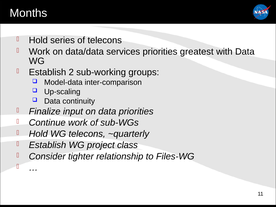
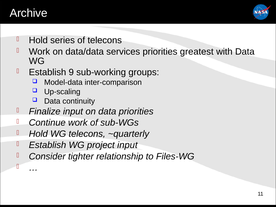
Months: Months -> Archive (29, 13)
2: 2 -> 9 (71, 72)
project class: class -> input (127, 145)
